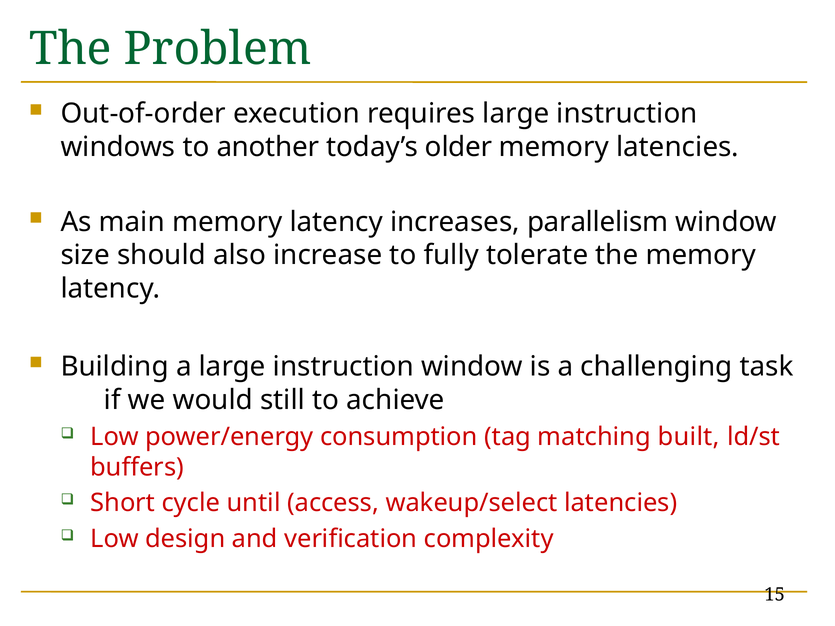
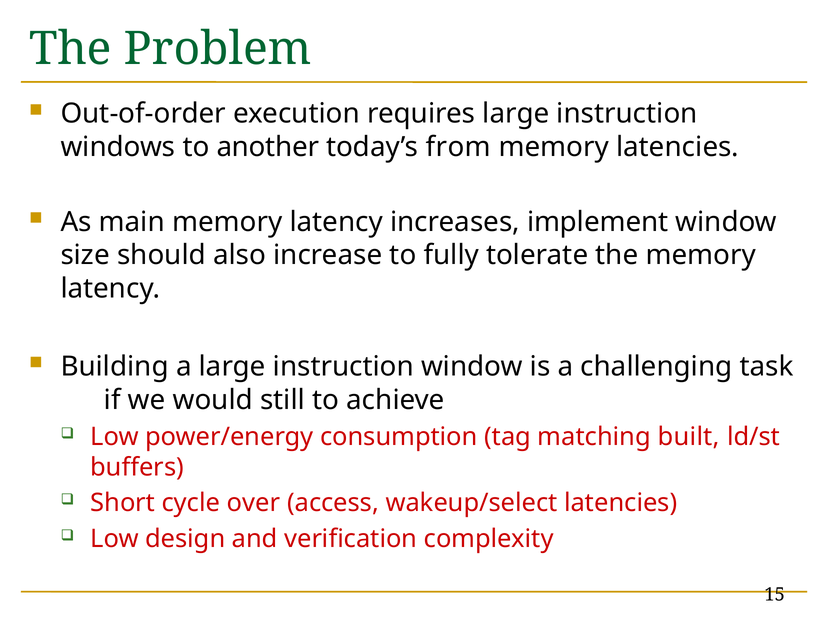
older: older -> from (458, 147)
parallelism: parallelism -> implement (598, 222)
until: until -> over (254, 503)
